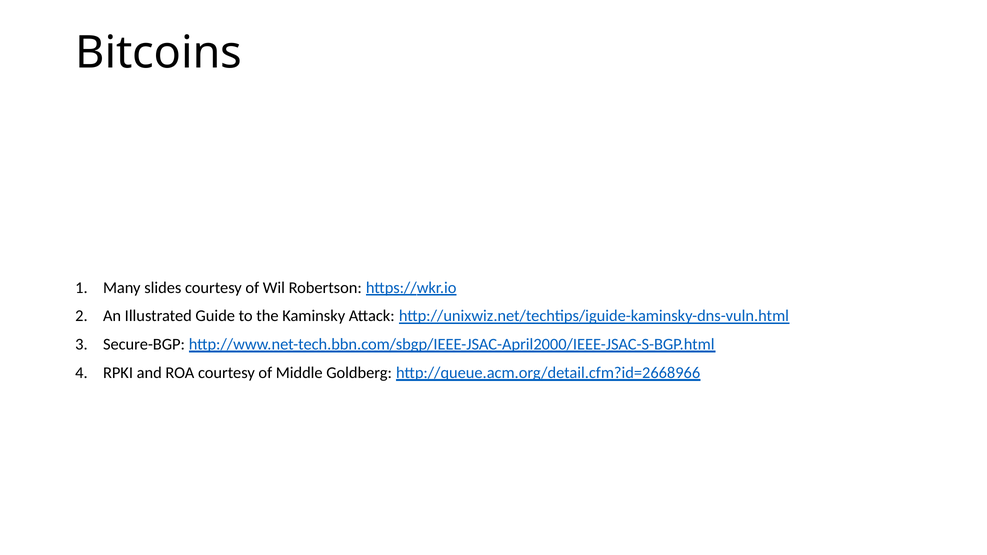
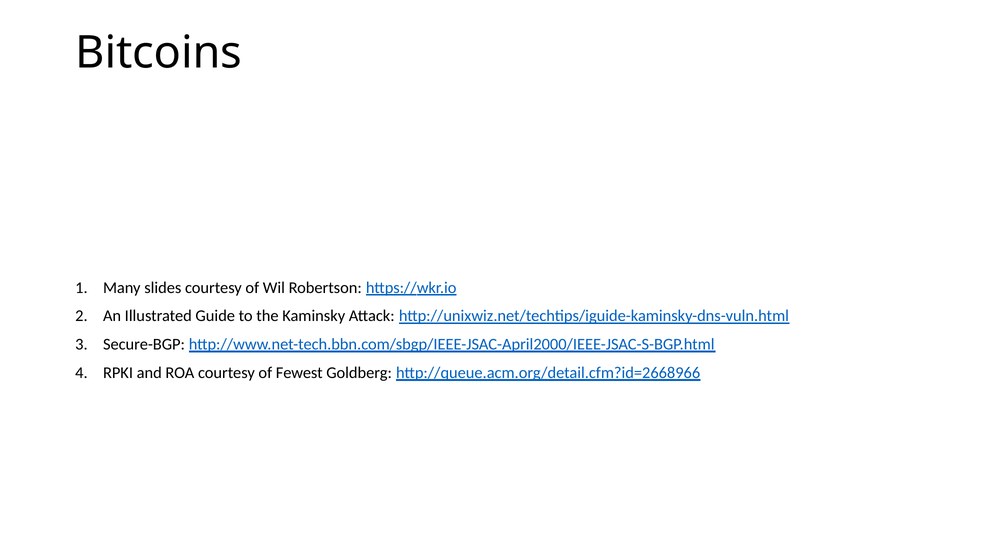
Middle: Middle -> Fewest (299, 373)
